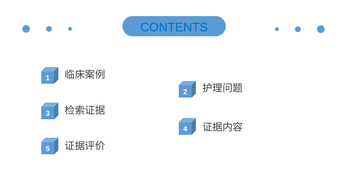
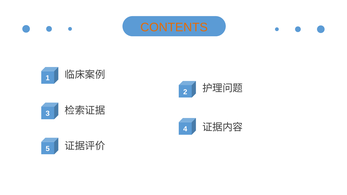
CONTENTS colour: blue -> orange (174, 27)
